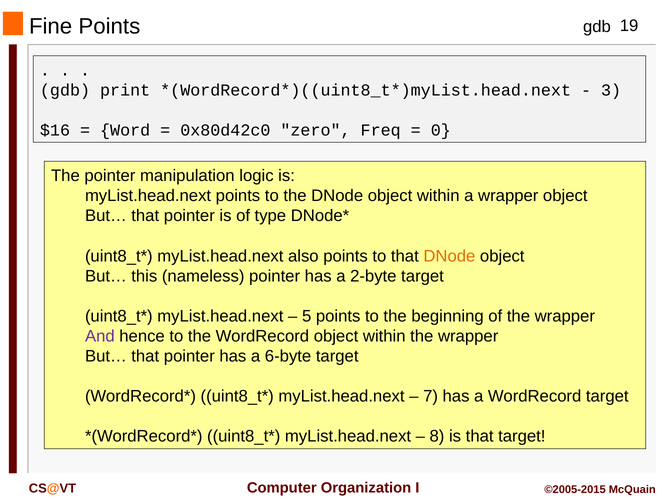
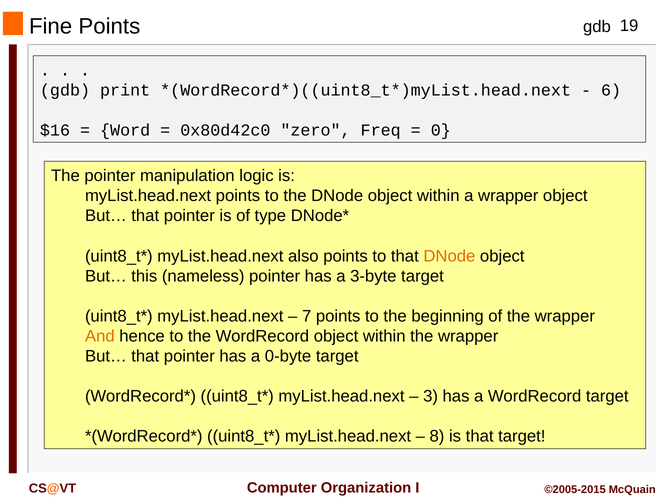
3: 3 -> 6 (611, 90)
2-byte: 2-byte -> 3-byte (373, 276)
5: 5 -> 7 (307, 316)
And colour: purple -> orange (100, 336)
6-byte: 6-byte -> 0-byte (288, 356)
7: 7 -> 3 (431, 396)
